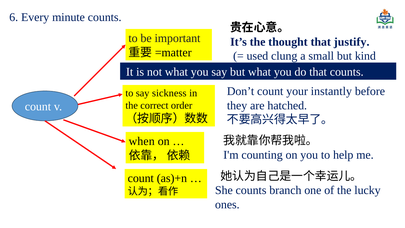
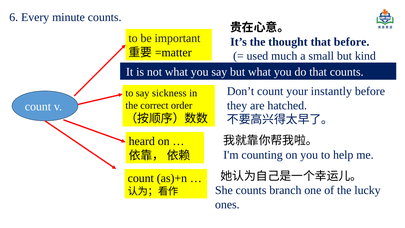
that justify: justify -> before (352, 42)
clung: clung -> much (284, 56)
when: when -> heard (142, 141)
